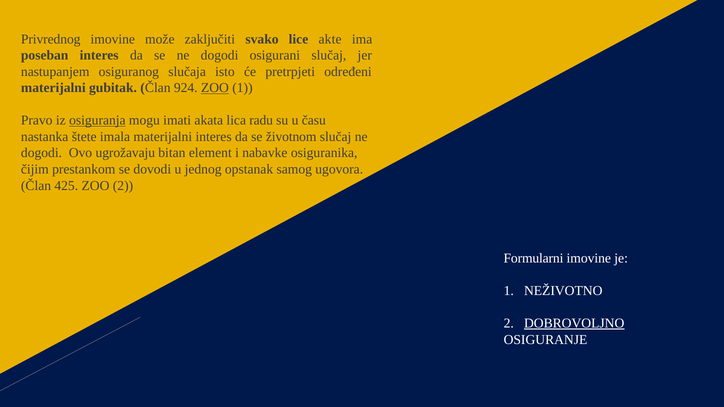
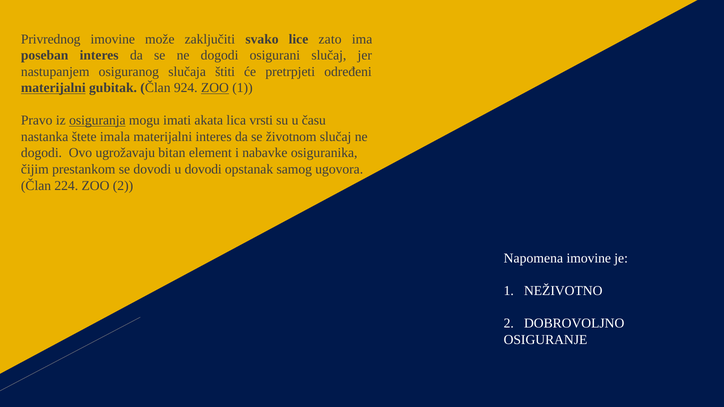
akte: akte -> zato (330, 39)
isto: isto -> štiti (225, 72)
materijalni underline: none -> present (53, 88)
radu: radu -> vrsti (261, 121)
u jednog: jednog -> dovodi (203, 169)
425: 425 -> 224 (66, 186)
Formularni: Formularni -> Napomena (533, 258)
DOBROVOLJNO underline: present -> none (574, 323)
